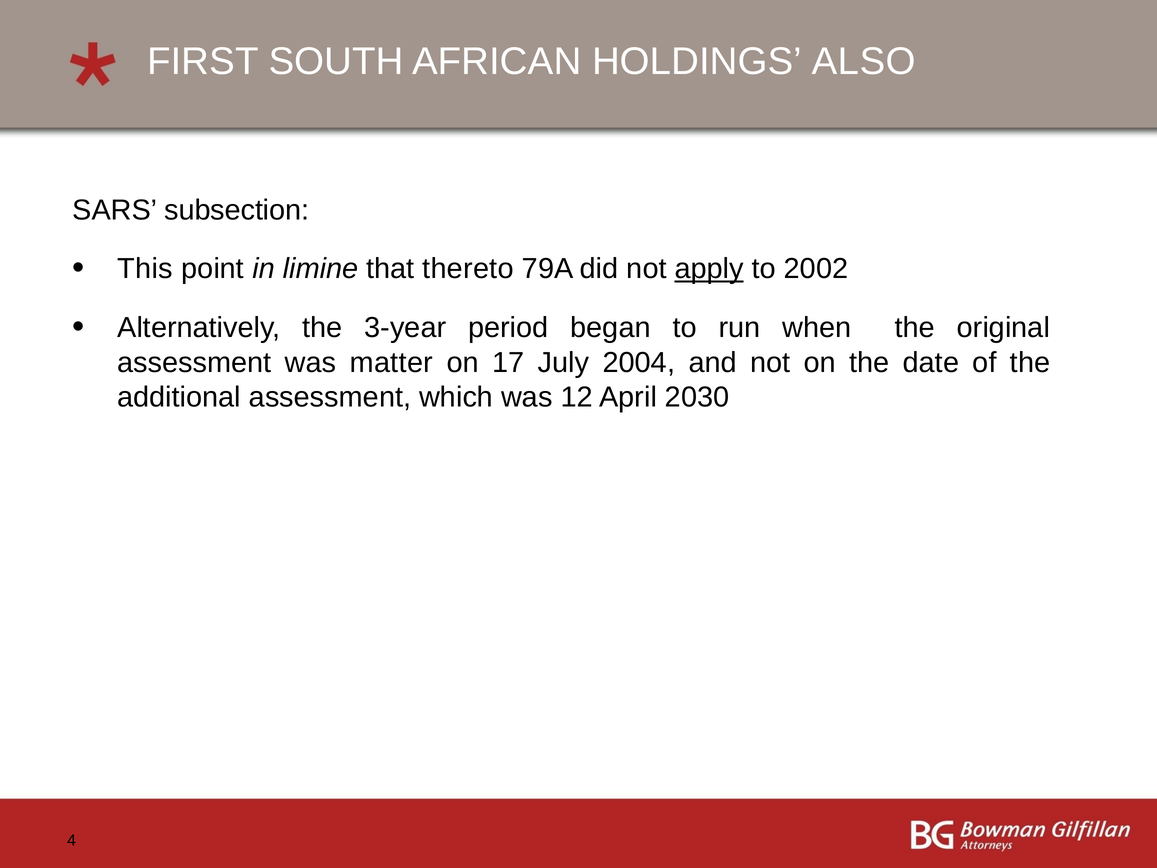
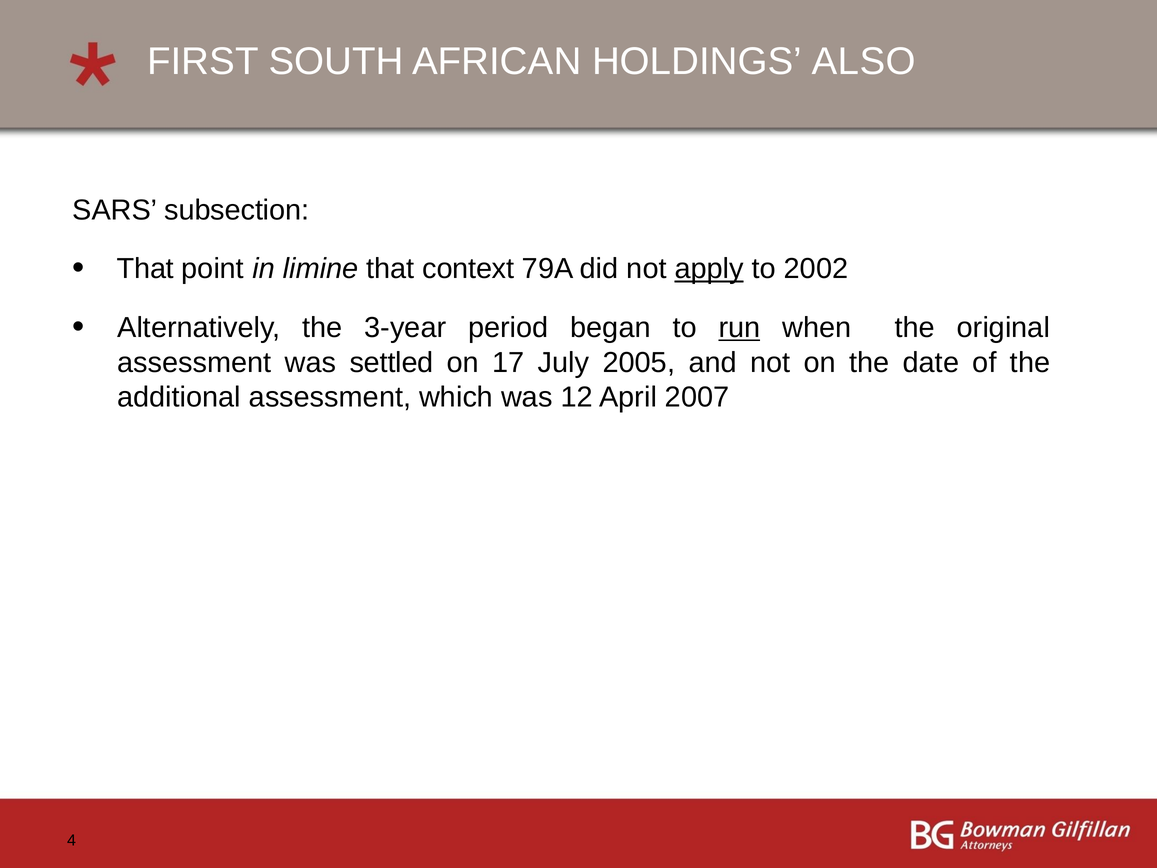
This: This -> That (145, 269)
thereto: thereto -> context (468, 269)
run underline: none -> present (739, 328)
matter: matter -> settled (392, 362)
2004: 2004 -> 2005 (639, 362)
2030: 2030 -> 2007 (697, 397)
